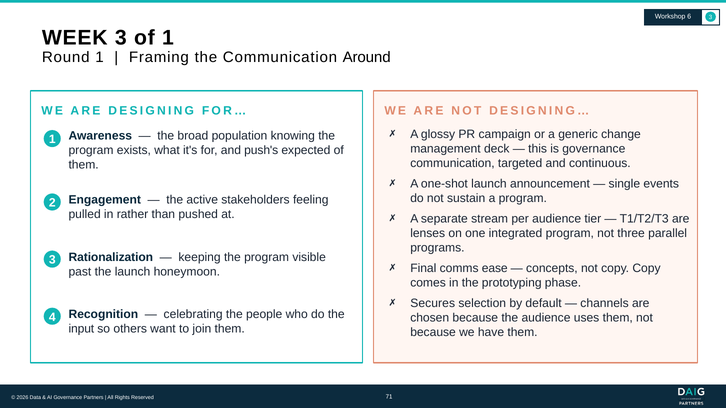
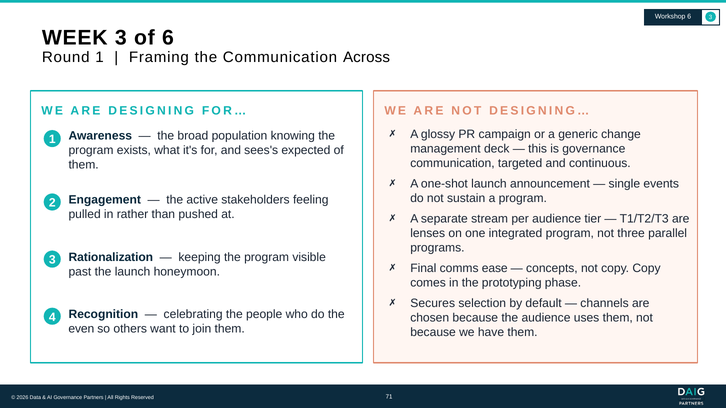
of 1: 1 -> 6 (168, 38)
Around: Around -> Across (367, 57)
push's: push's -> sees's (261, 150)
input: input -> even (81, 329)
